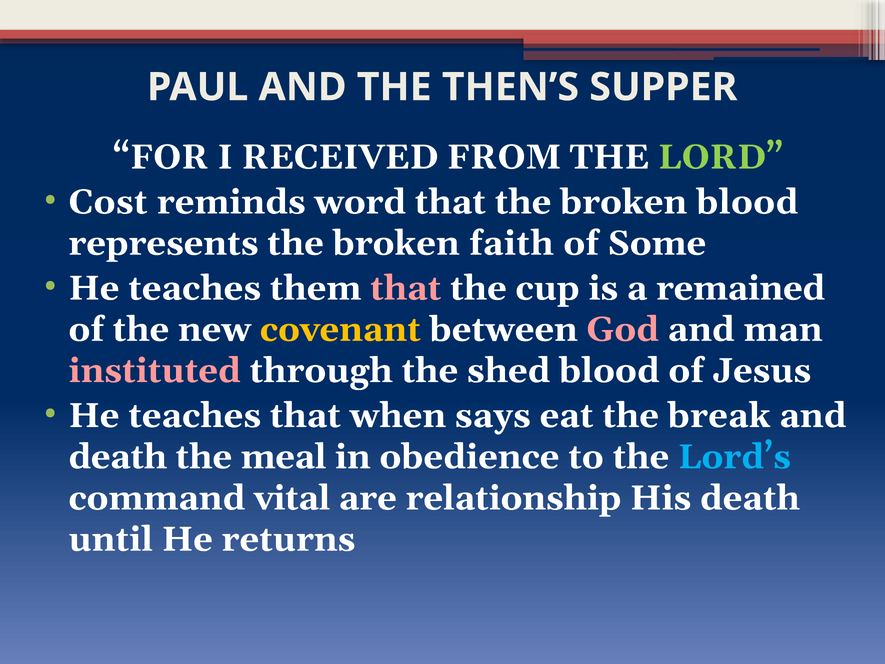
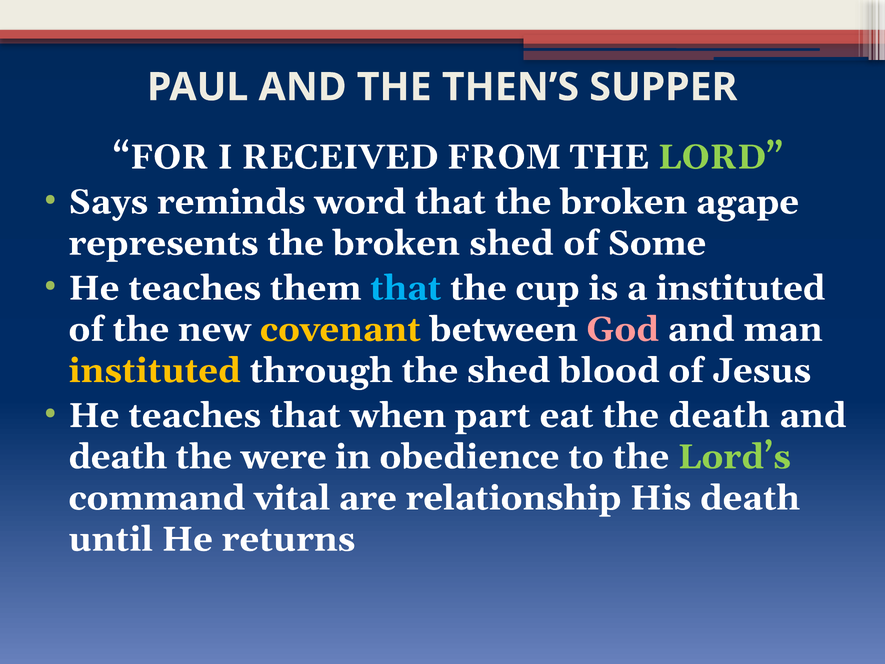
Cost: Cost -> Says (108, 202)
broken blood: blood -> agape (747, 202)
broken faith: faith -> shed (511, 243)
that colour: pink -> light blue (406, 288)
a remained: remained -> instituted (741, 288)
instituted colour: pink -> yellow (155, 371)
says: says -> part (493, 415)
the break: break -> death (719, 415)
meal: meal -> were (284, 457)
Lord’s colour: light blue -> light green (734, 457)
